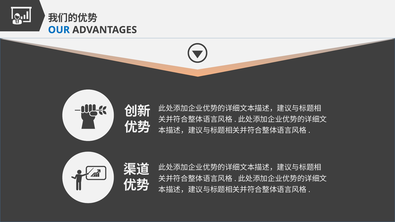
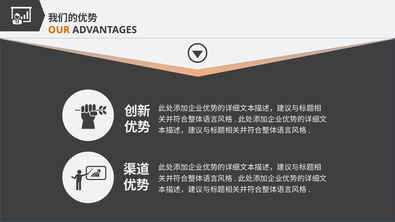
OUR colour: blue -> orange (59, 30)
